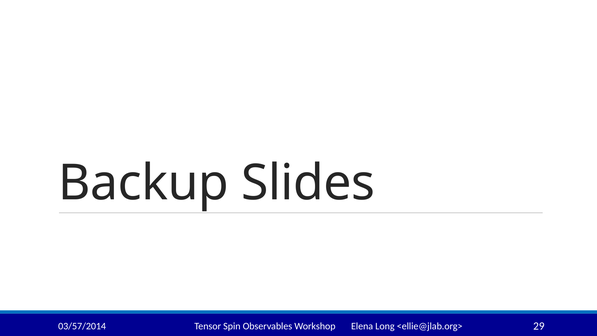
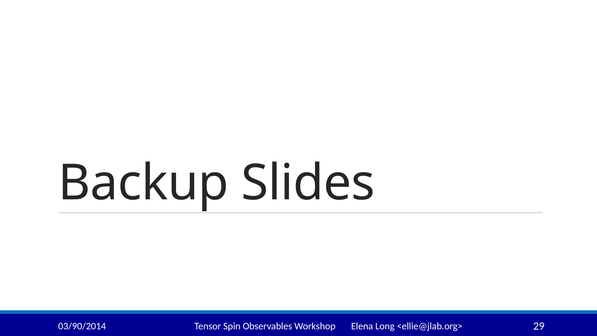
03/57/2014: 03/57/2014 -> 03/90/2014 (82, 326)
